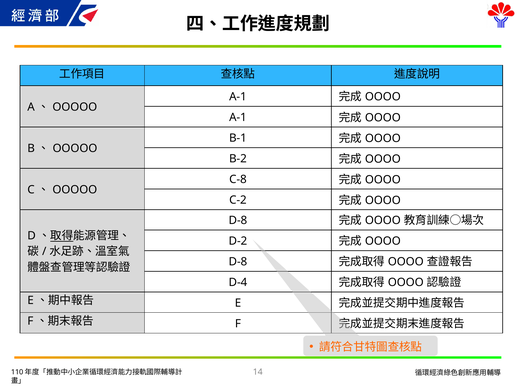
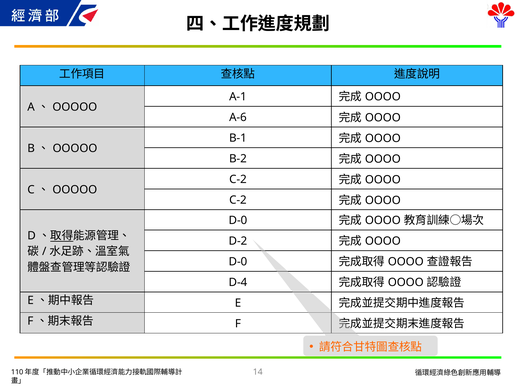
A-1: A-1 -> A-6 (238, 118)
C-8: C-8 -> C-2 (238, 180)
D-8: D-8 -> D-0 (238, 221)
D-8: D-8 -> D-0 (238, 262)
